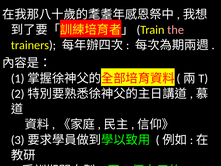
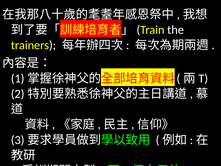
the colour: pink -> white (176, 30)
